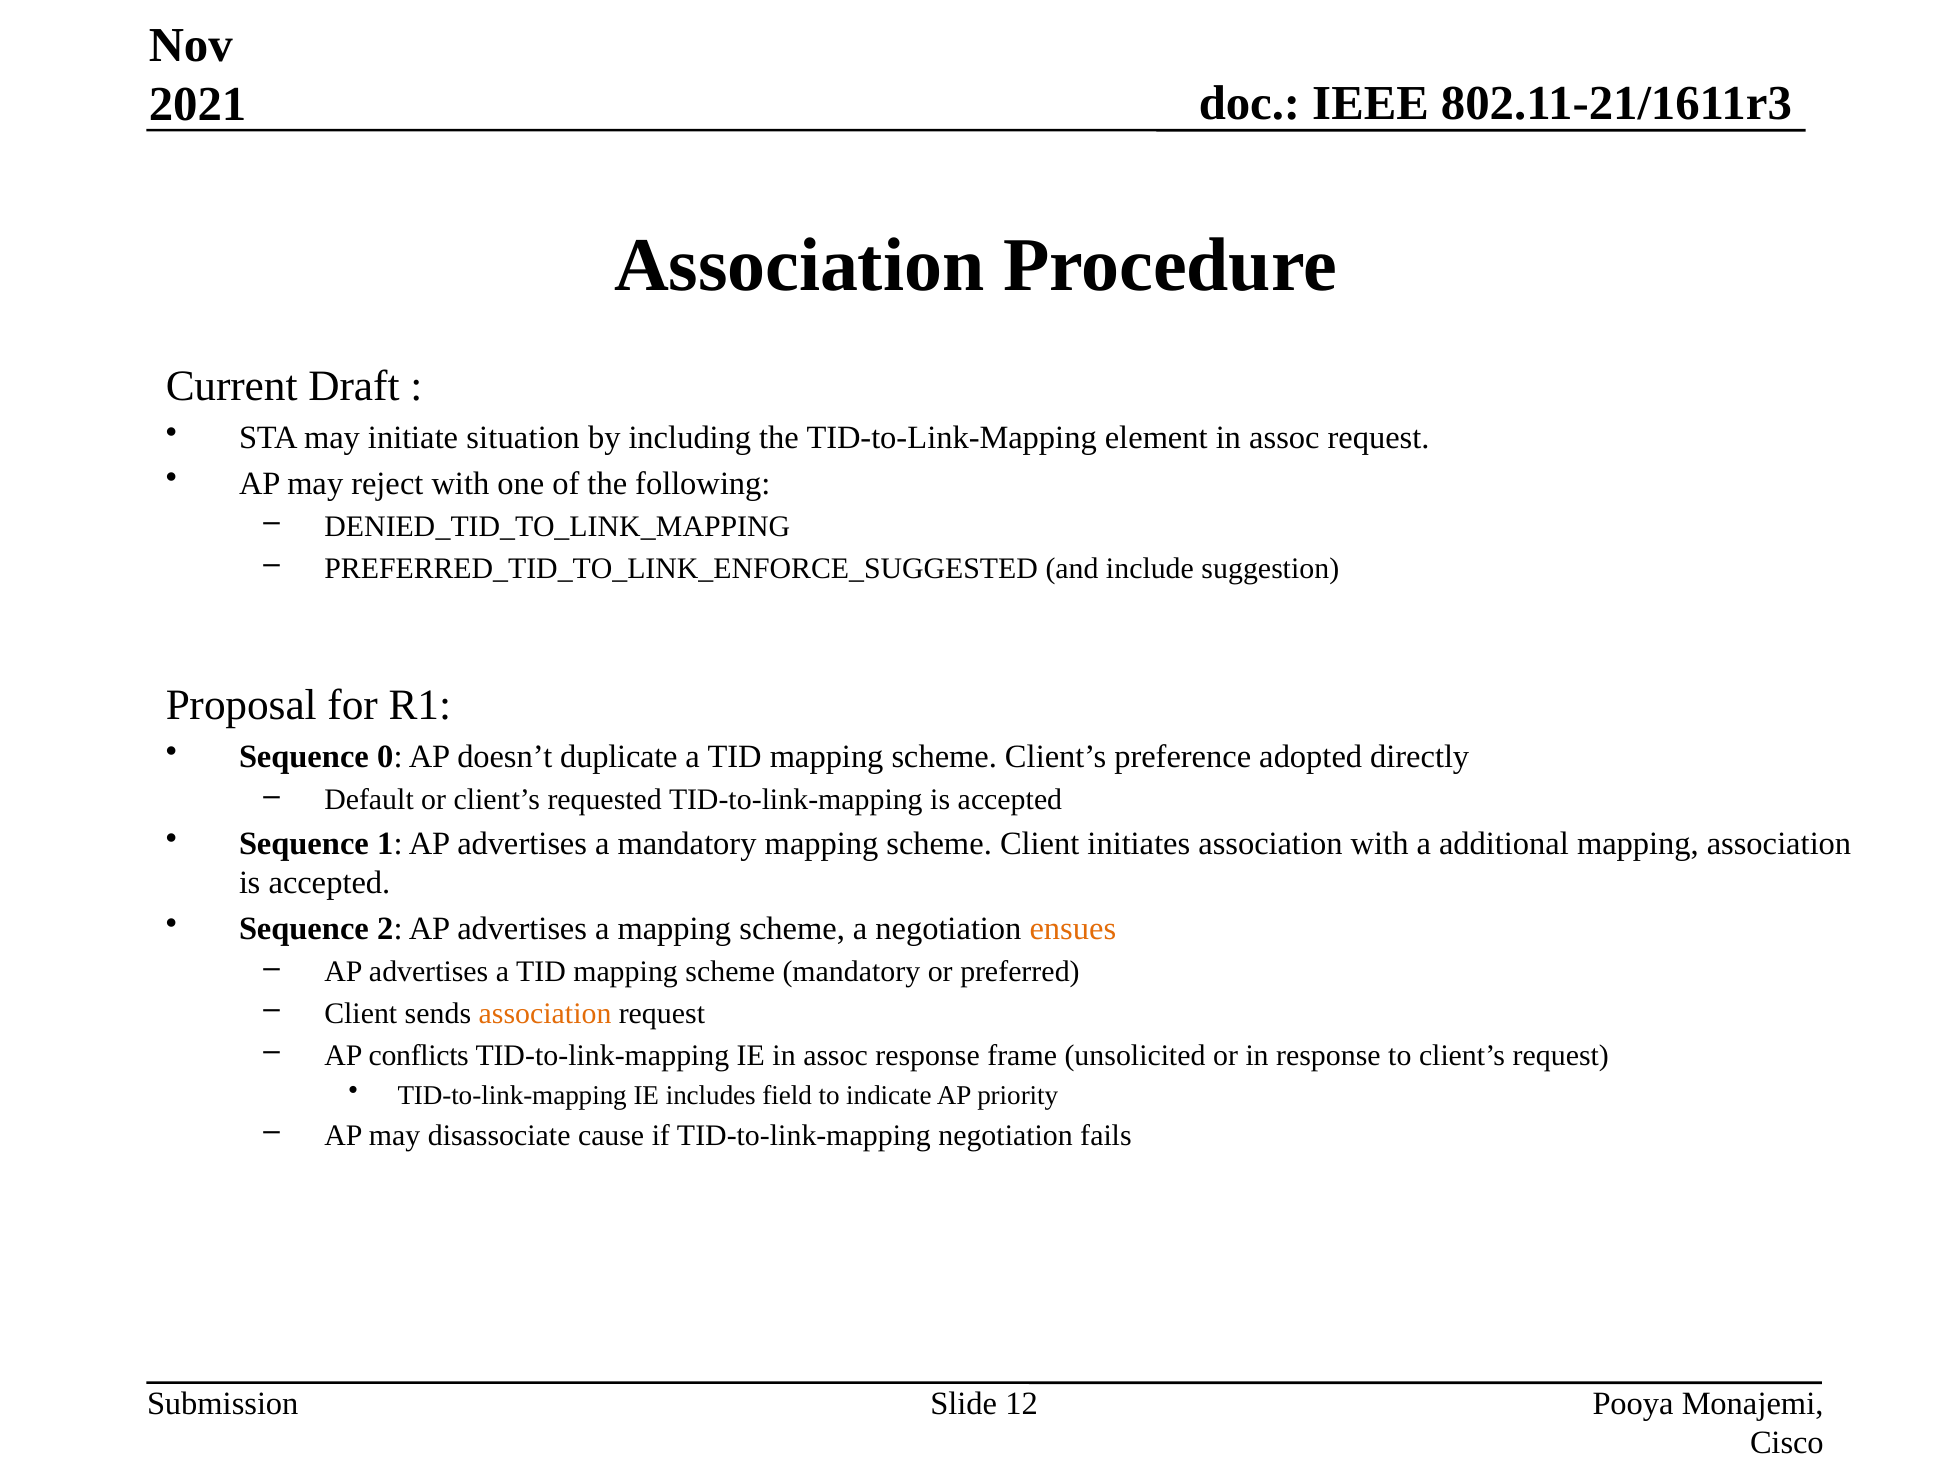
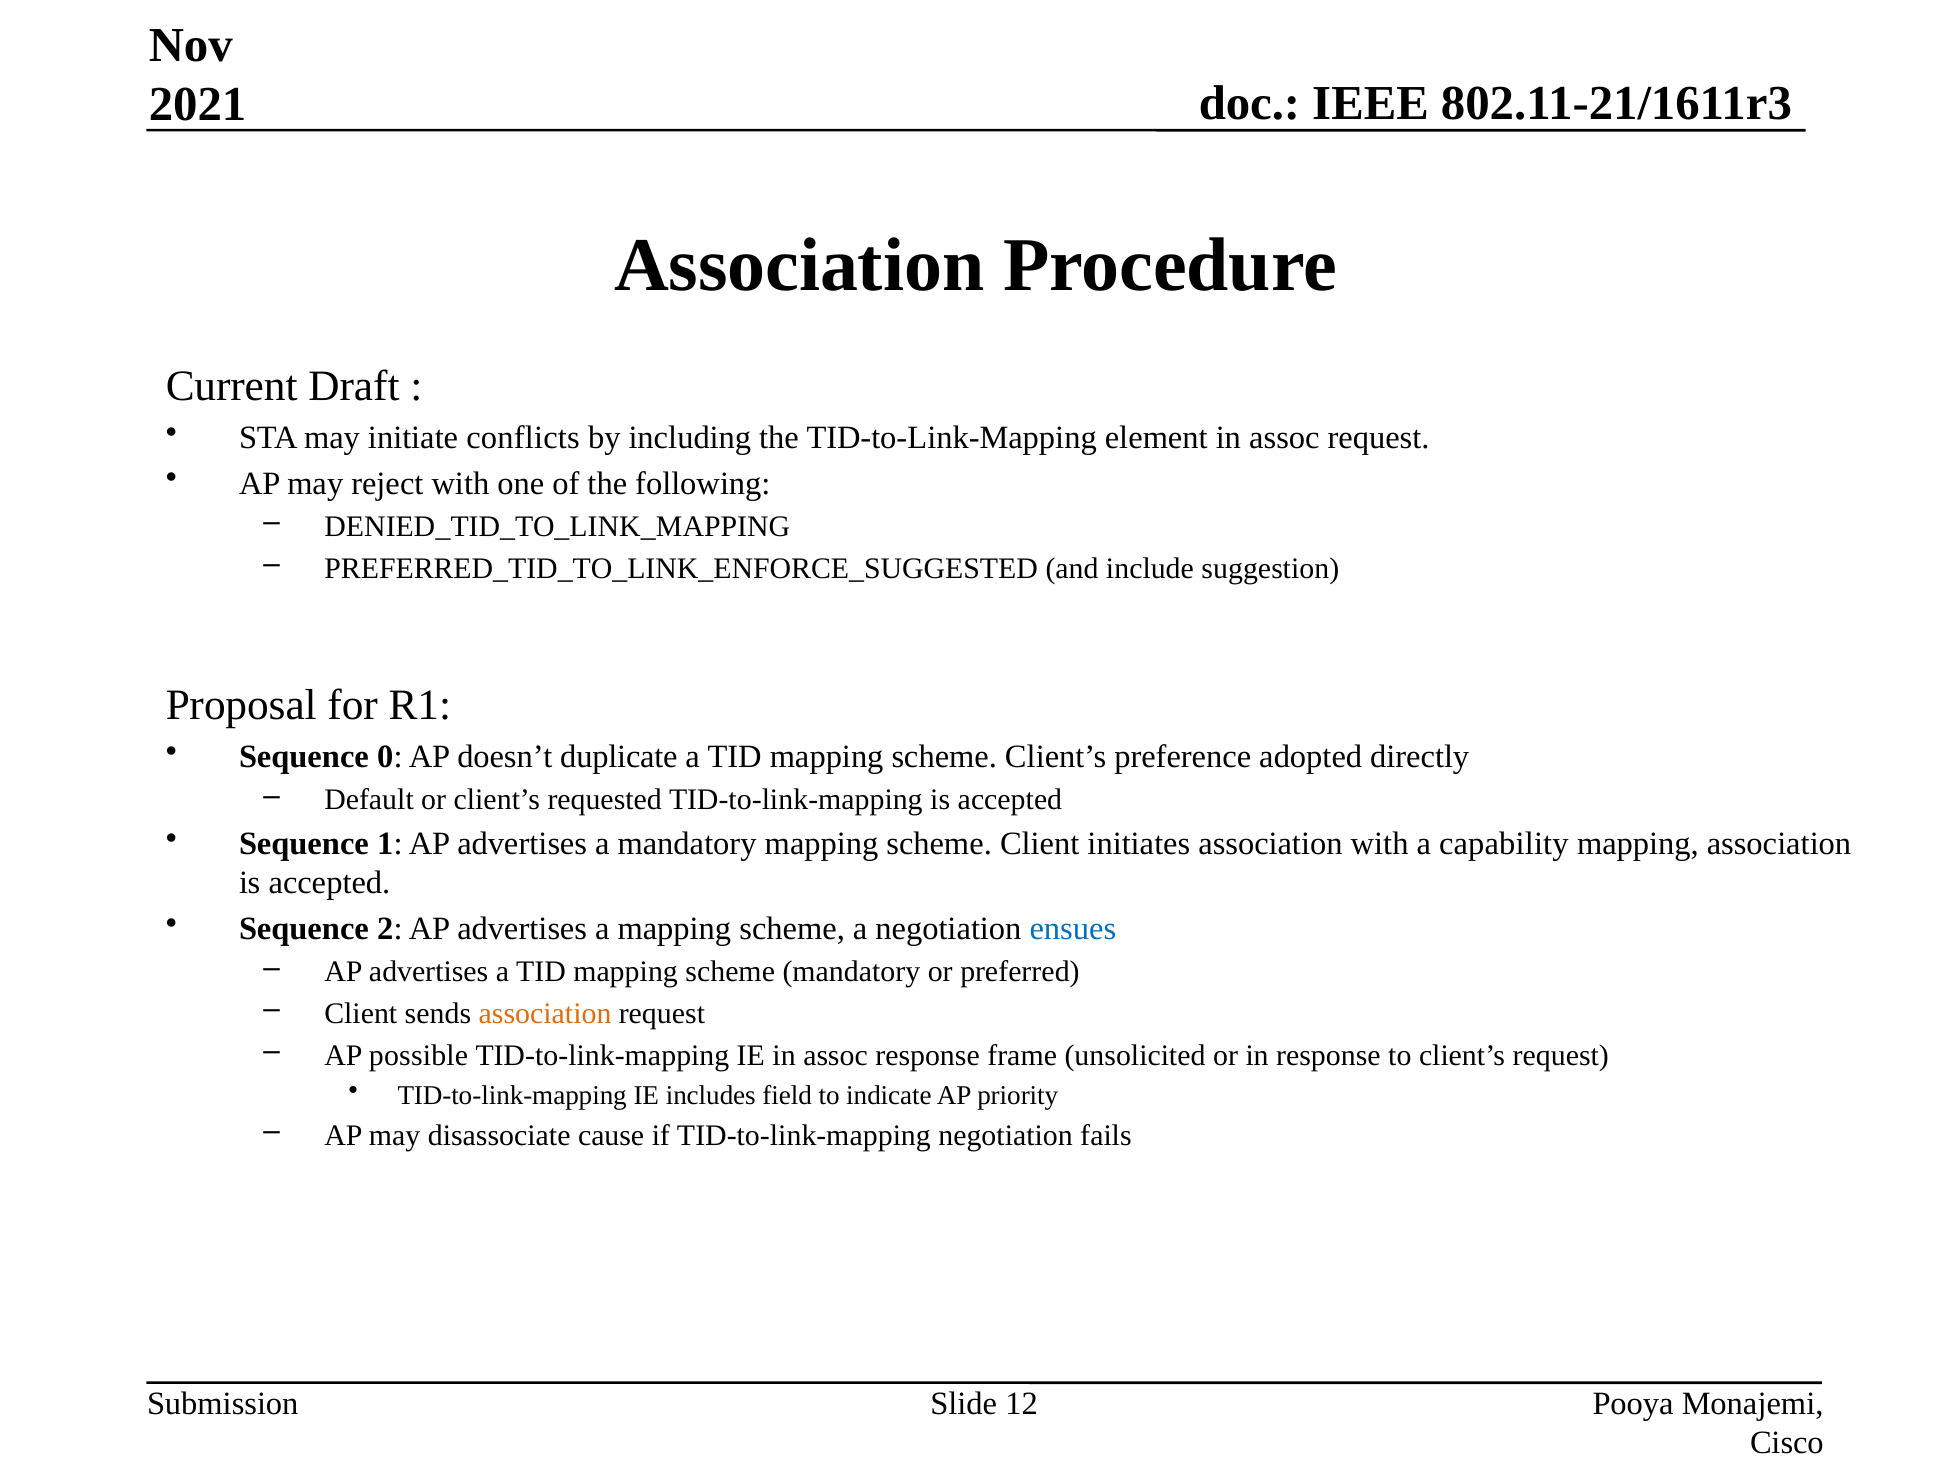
situation: situation -> conflicts (523, 438)
additional: additional -> capability (1504, 844)
ensues colour: orange -> blue (1073, 929)
conflicts: conflicts -> possible (419, 1056)
